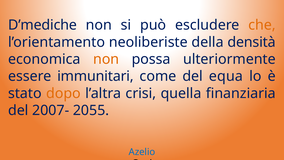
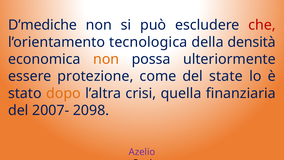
che colour: orange -> red (262, 25)
neoliberiste: neoliberiste -> tecnologica (148, 42)
immunitari: immunitari -> protezione (95, 76)
equa: equa -> state (226, 76)
2055: 2055 -> 2098 (91, 110)
Azelio colour: blue -> purple (142, 152)
